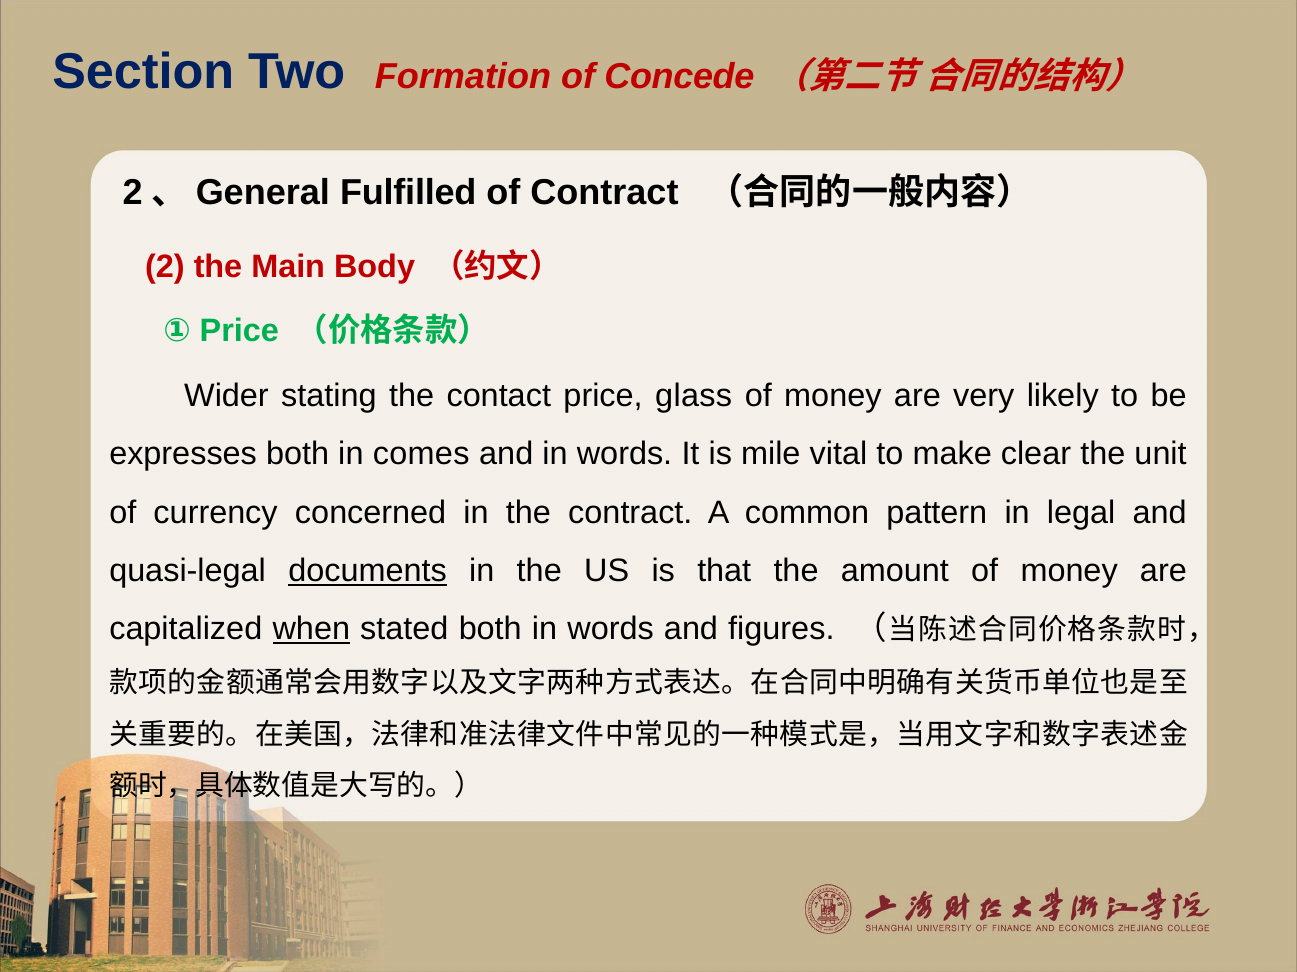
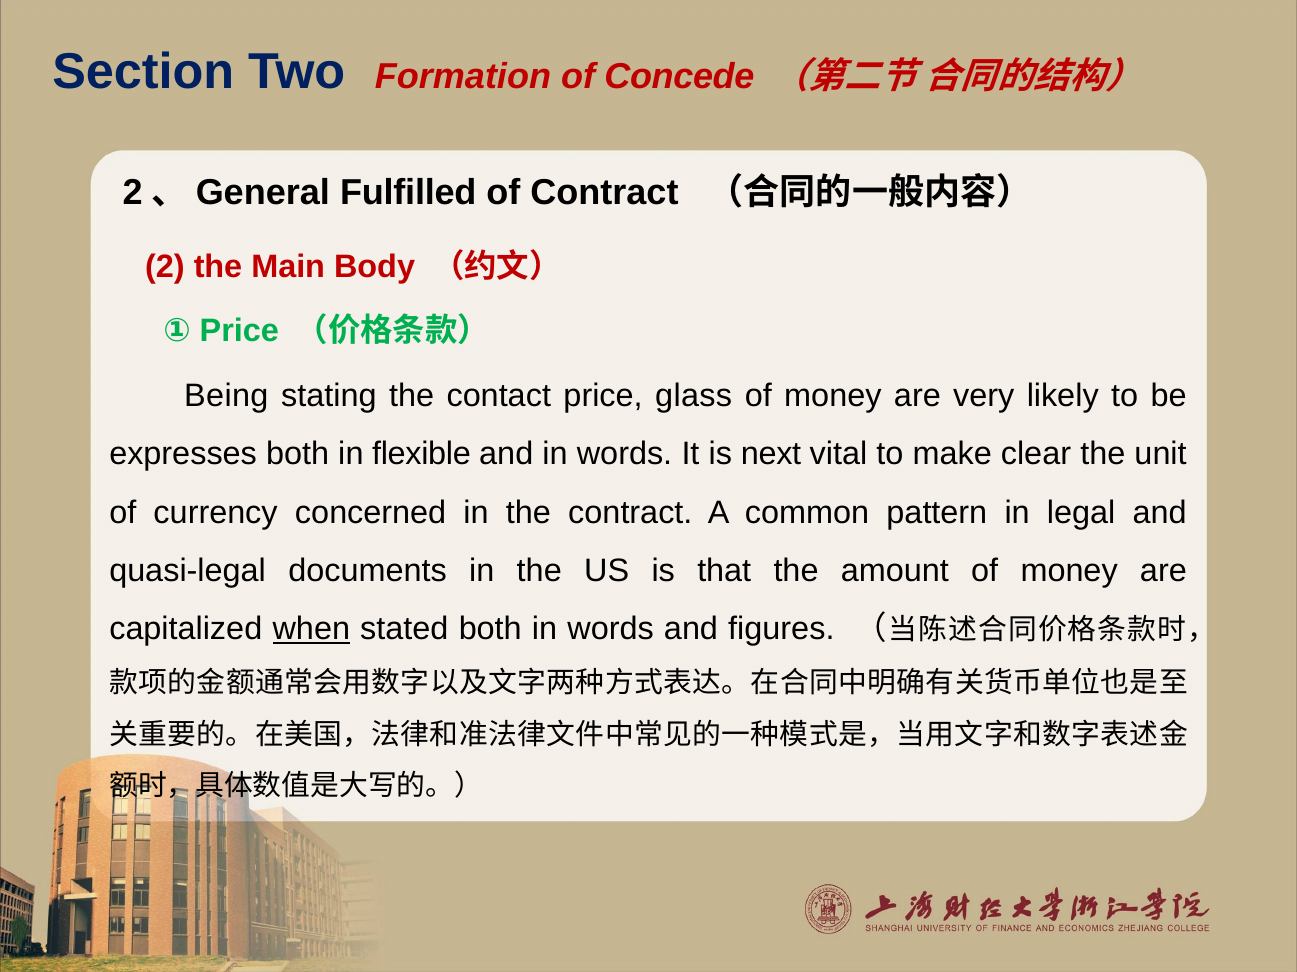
Wider: Wider -> Being (226, 396)
comes: comes -> flexible (421, 455)
mile: mile -> next (771, 455)
documents underline: present -> none (368, 571)
